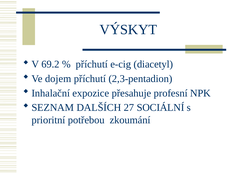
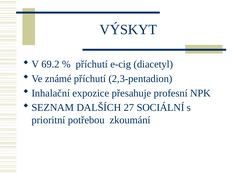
dojem: dojem -> známé (58, 79)
